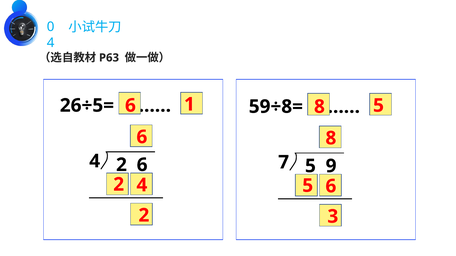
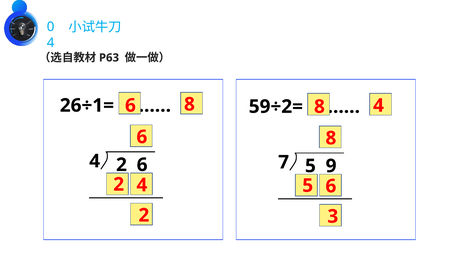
26÷5=: 26÷5= -> 26÷1= (87, 106)
6 1: 1 -> 8 (189, 104)
59÷8=: 59÷8= -> 59÷2= (276, 107)
5: 5 -> 4 (378, 106)
